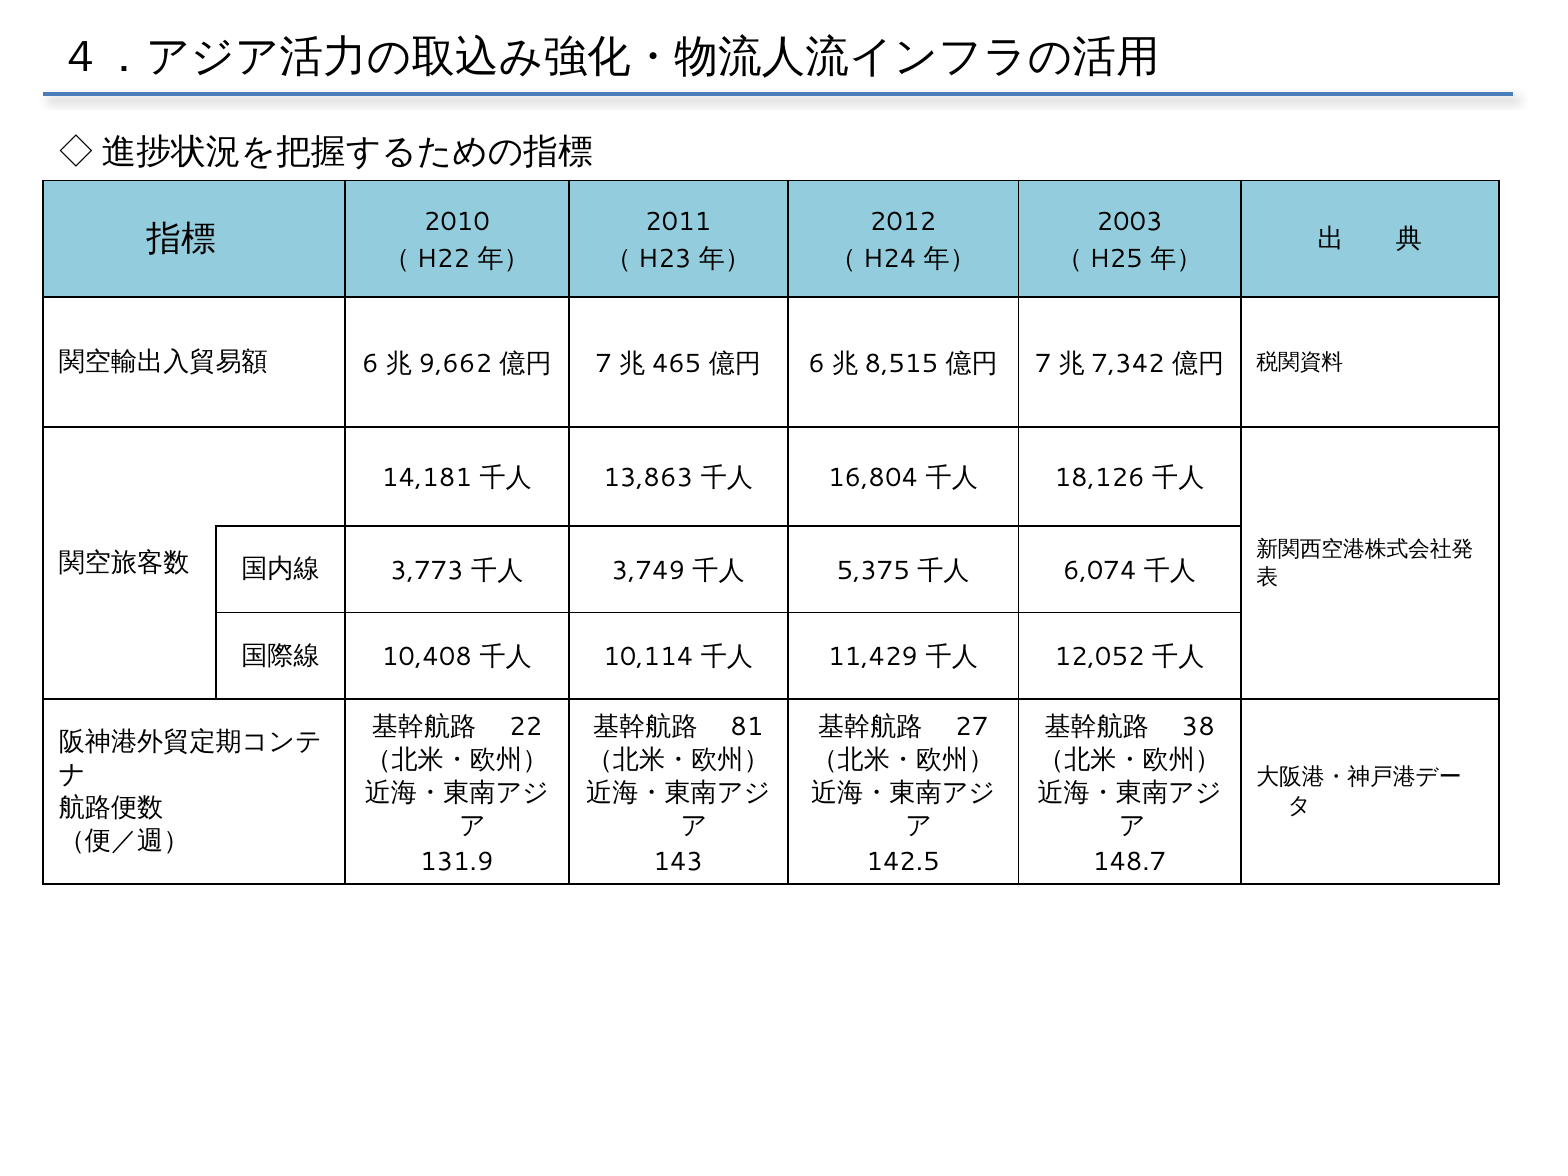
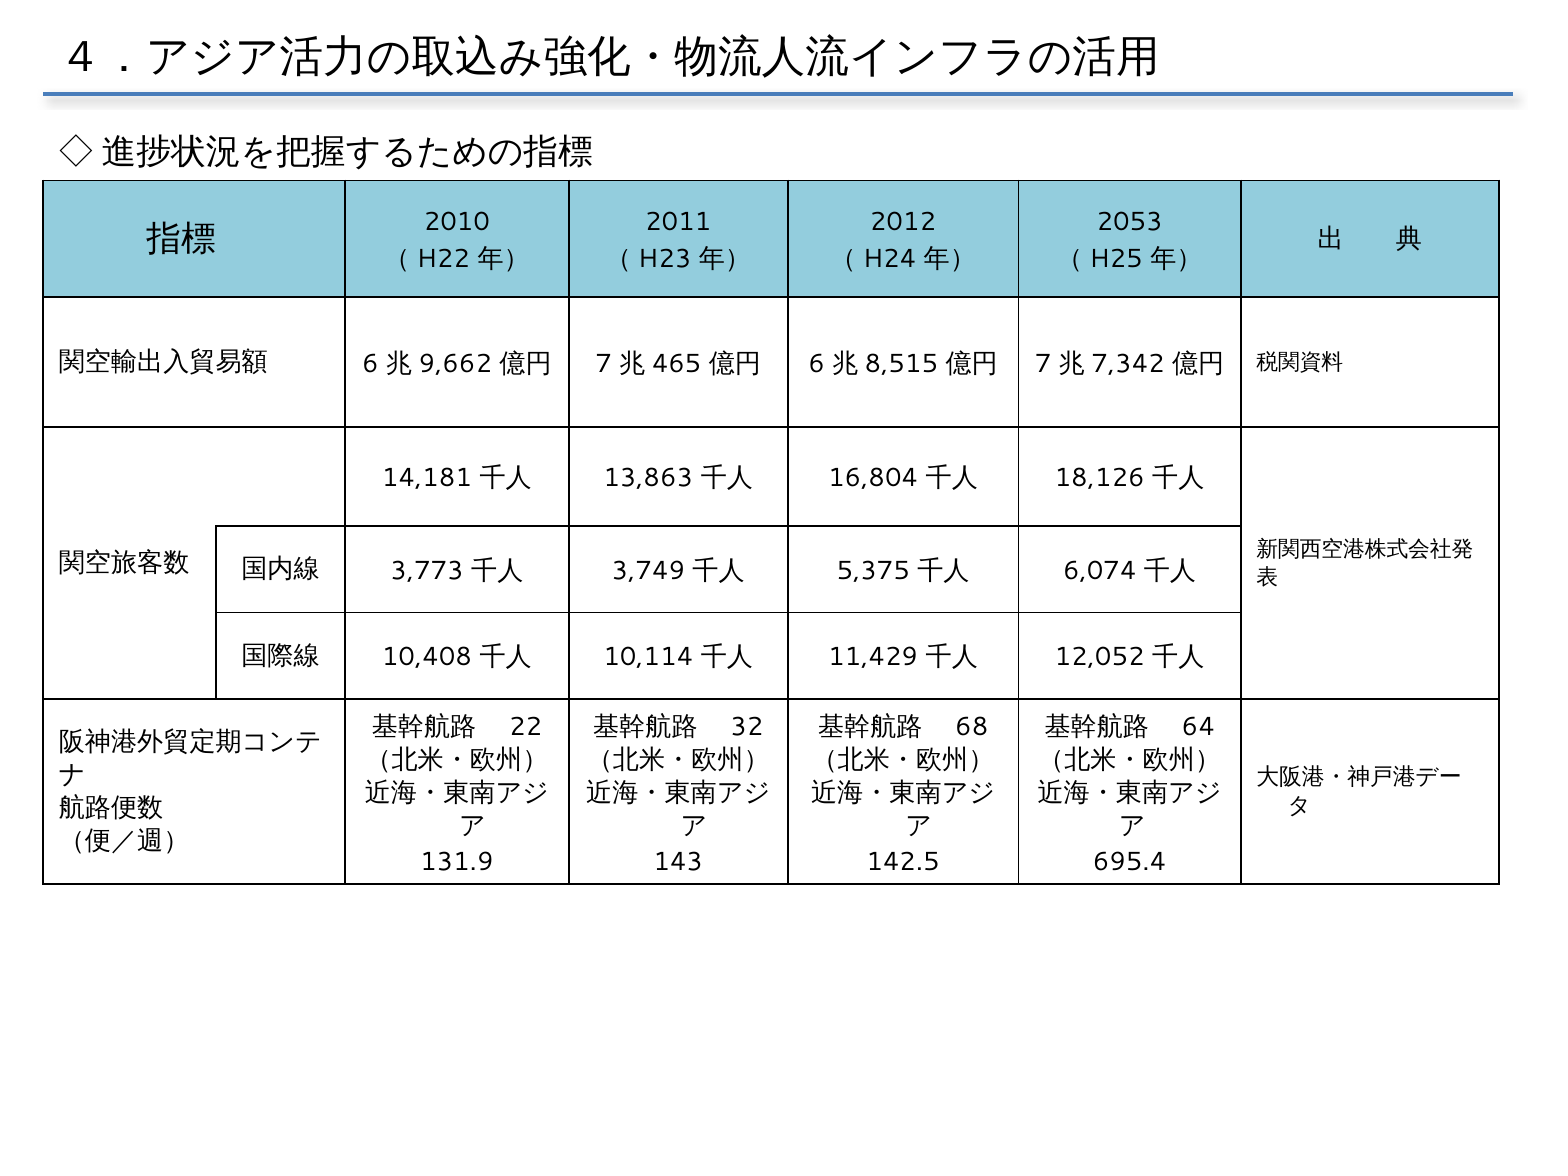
2003: 2003 -> 2053 (1130, 222)
81: 81 -> 32 (747, 727)
27: 27 -> 68 (972, 727)
38: 38 -> 64 (1198, 727)
148.7: 148.7 -> 695.4 (1130, 862)
